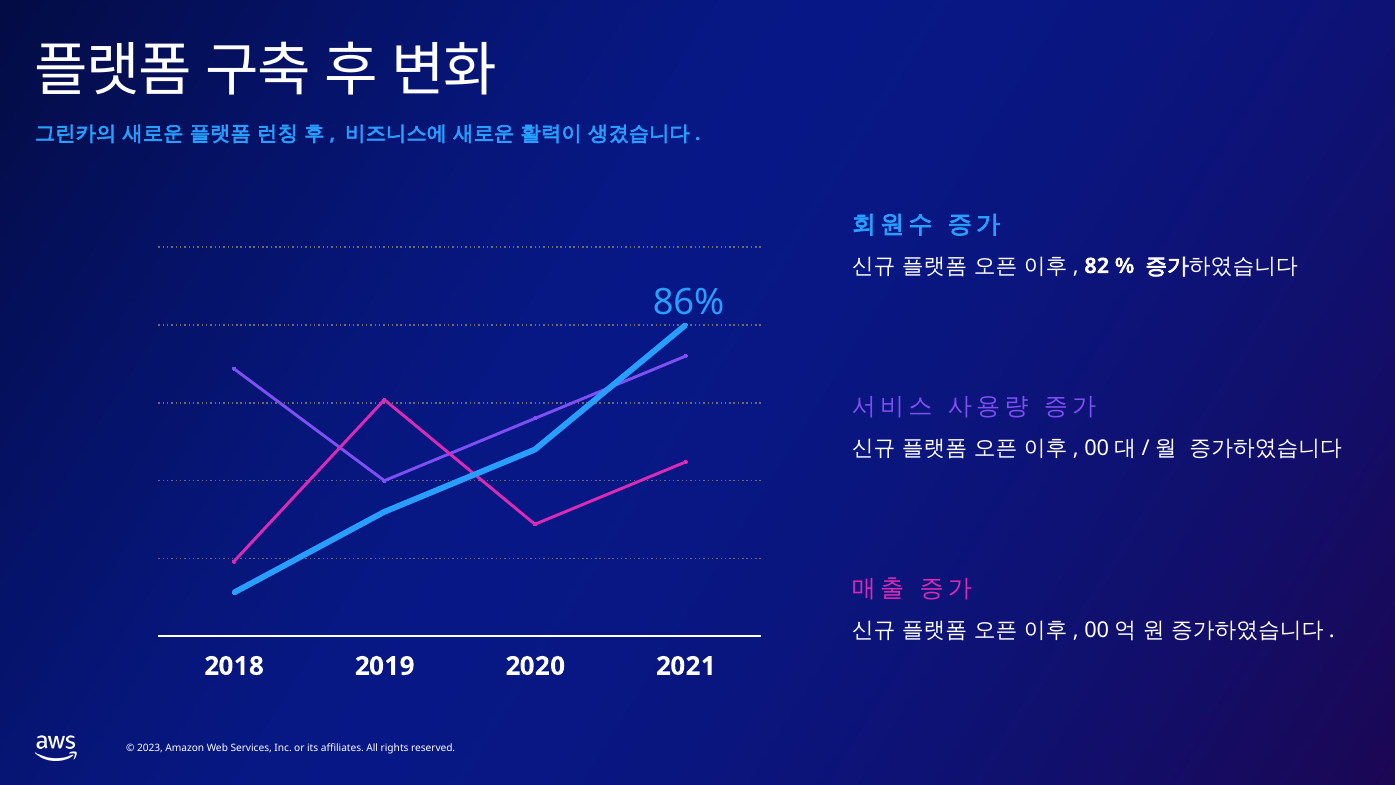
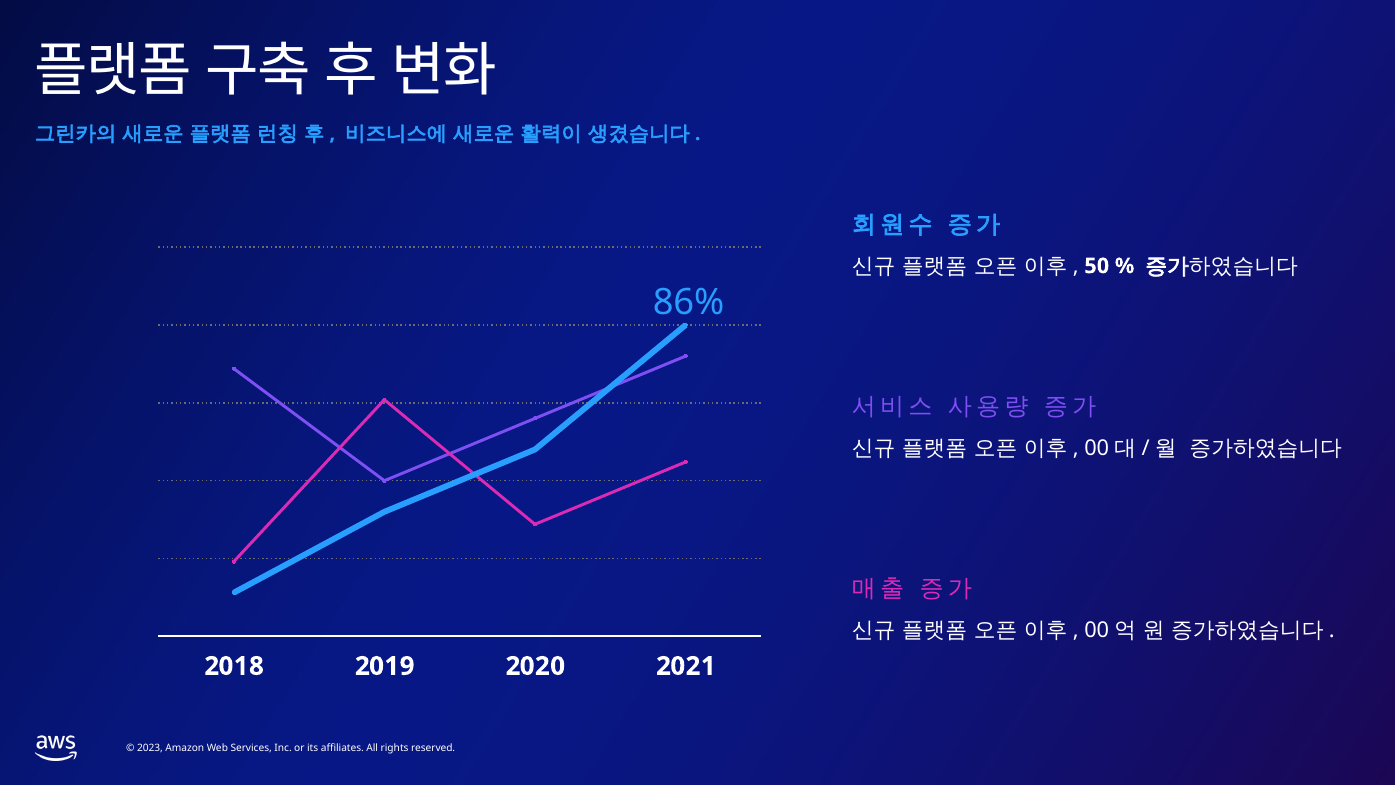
82: 82 -> 50 (1097, 266)
